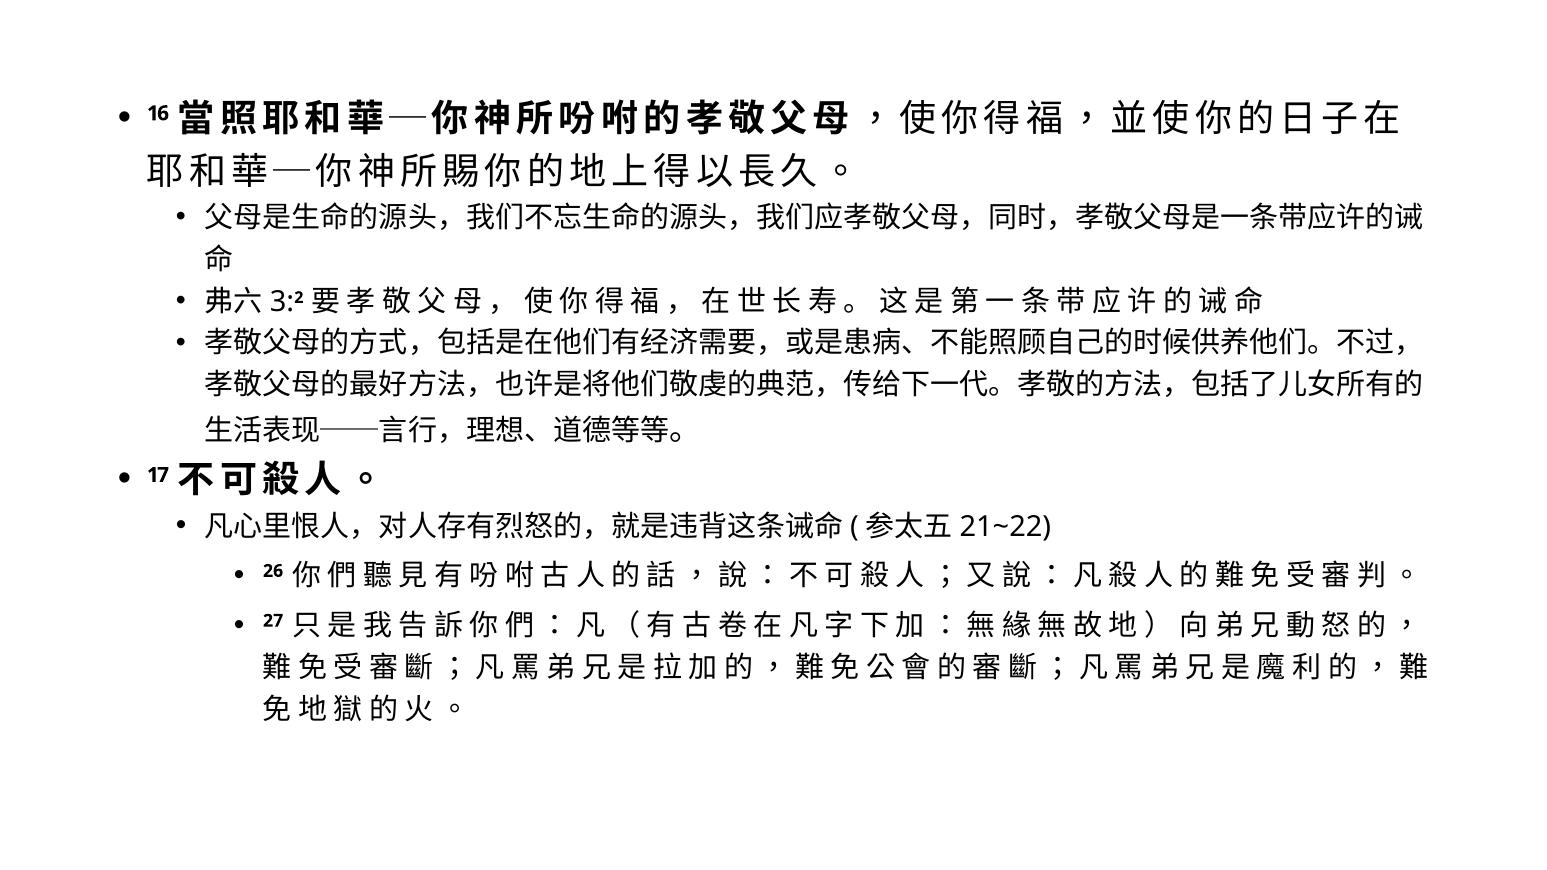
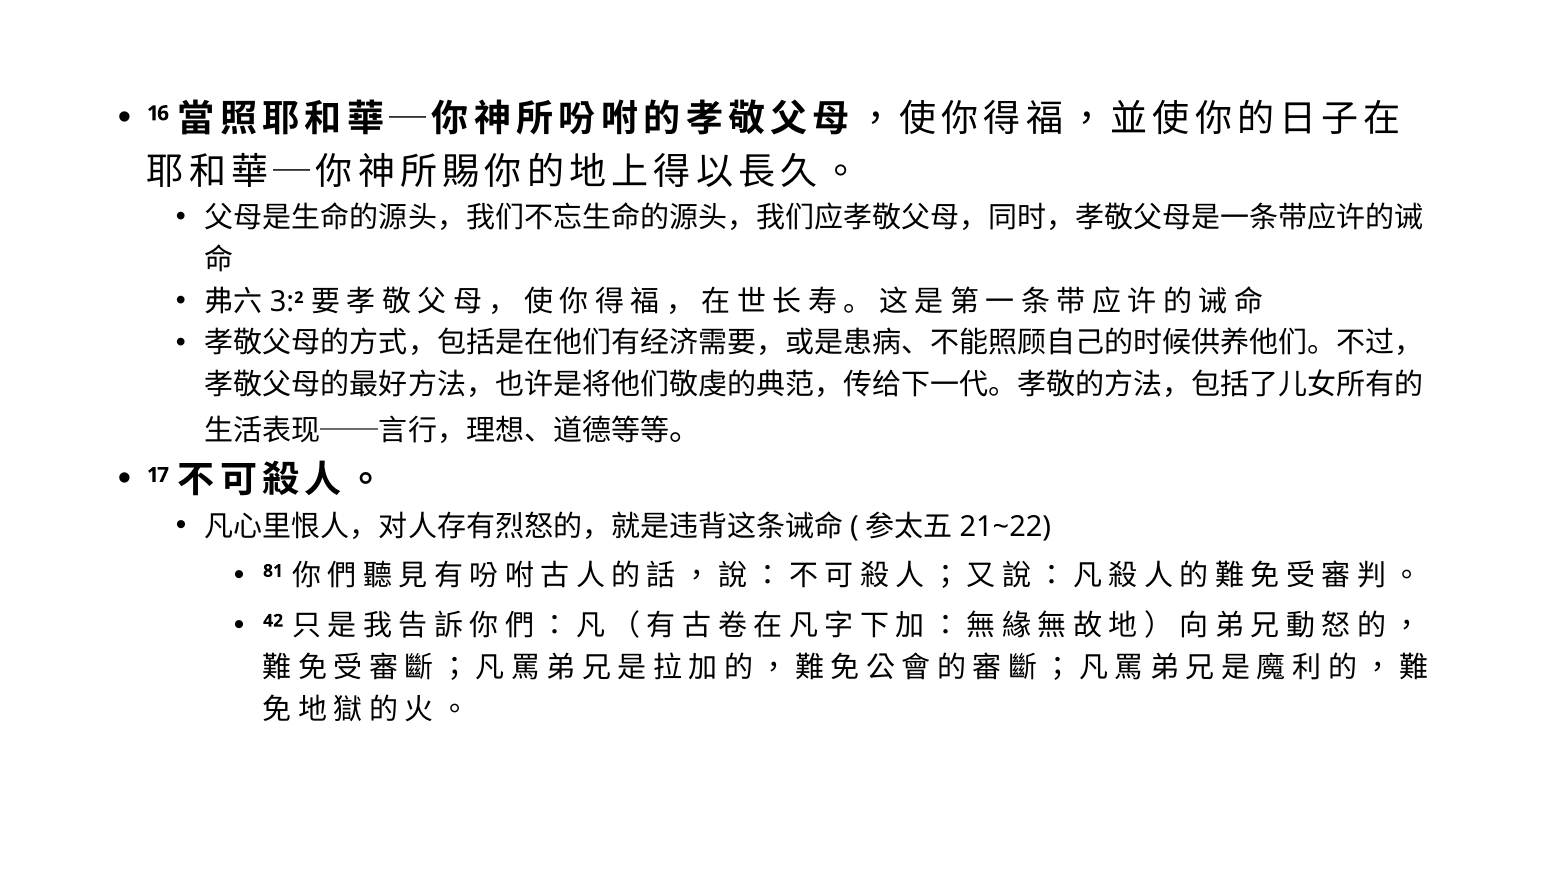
26: 26 -> 81 (273, 571)
27: 27 -> 42 (273, 621)
